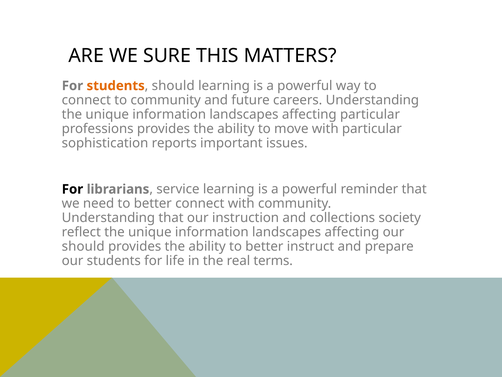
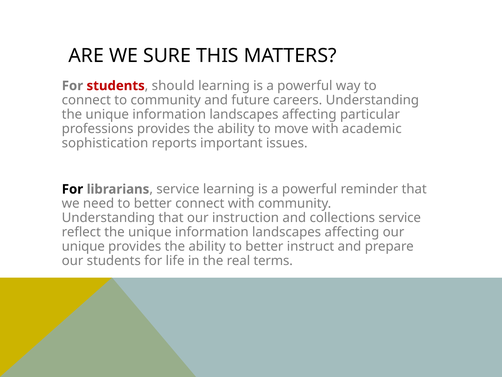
students colour: orange -> red (116, 86)
with particular: particular -> academic (372, 129)
collections society: society -> service (400, 218)
should: should -> unique (83, 246)
